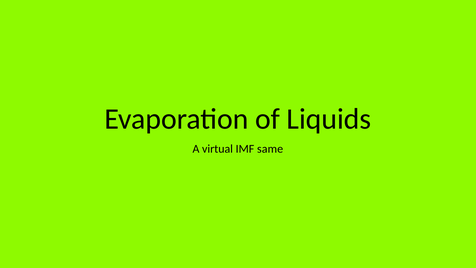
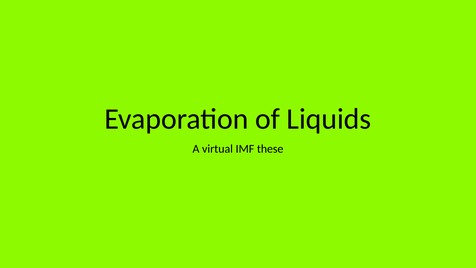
same: same -> these (270, 149)
